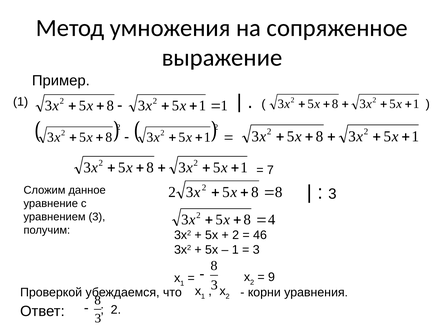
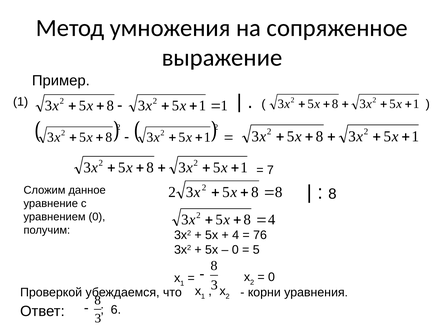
3: 3 -> 8 (332, 194)
уравнением 3: 3 -> 0 (97, 217)
2: 2 -> 4 (236, 235)
46: 46 -> 76 (260, 235)
1: 1 -> 0 (235, 250)
3: 3 -> 5 (256, 250)
9: 9 -> 0 (271, 277)
2: 2 -> 6 (116, 310)
